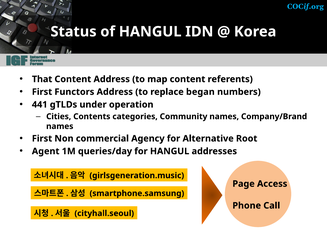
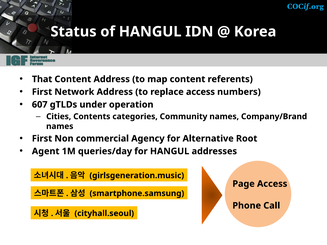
Functors: Functors -> Network (74, 92)
replace began: began -> access (200, 92)
441: 441 -> 607 (40, 105)
